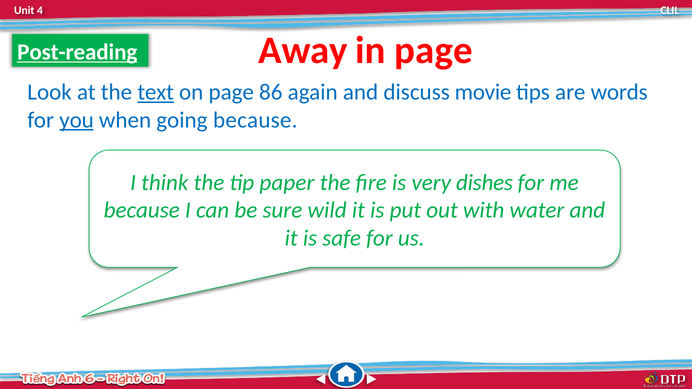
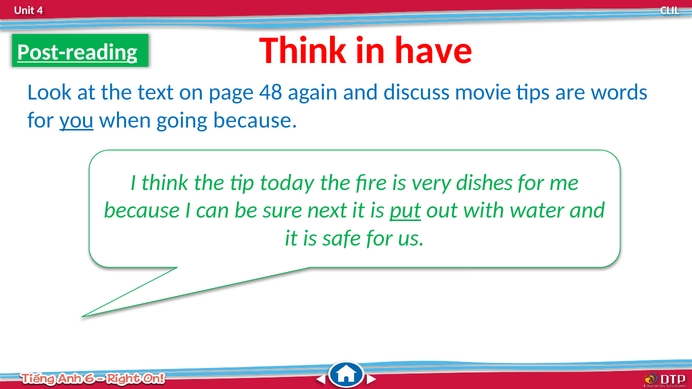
Away: Away -> Think (303, 51)
in page: page -> have (433, 51)
text underline: present -> none (156, 92)
86: 86 -> 48 (271, 92)
paper: paper -> today (287, 183)
wild: wild -> next (327, 210)
put underline: none -> present (405, 210)
